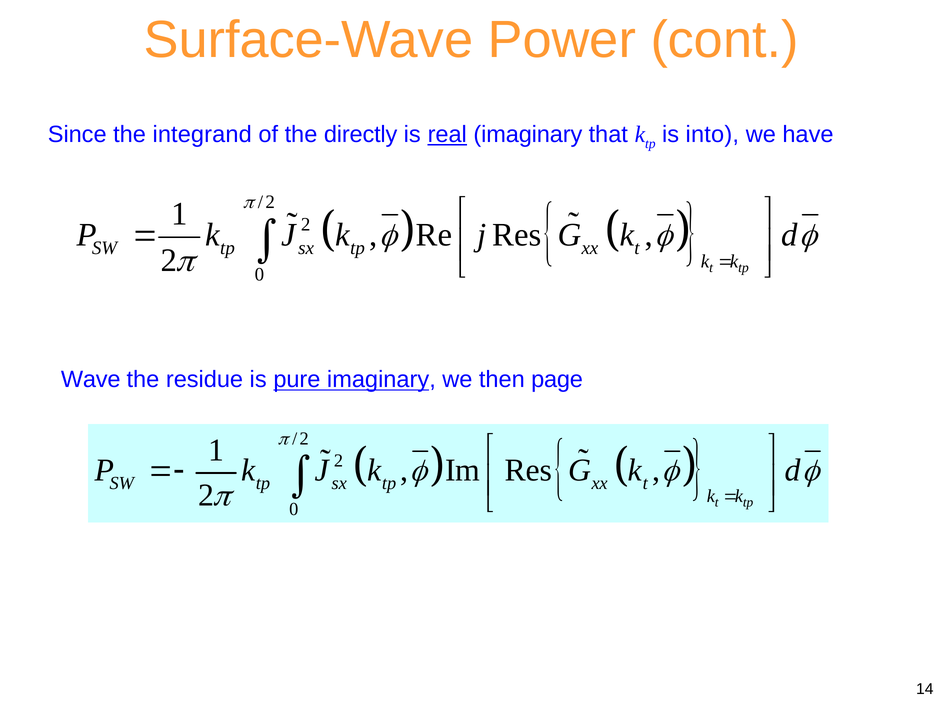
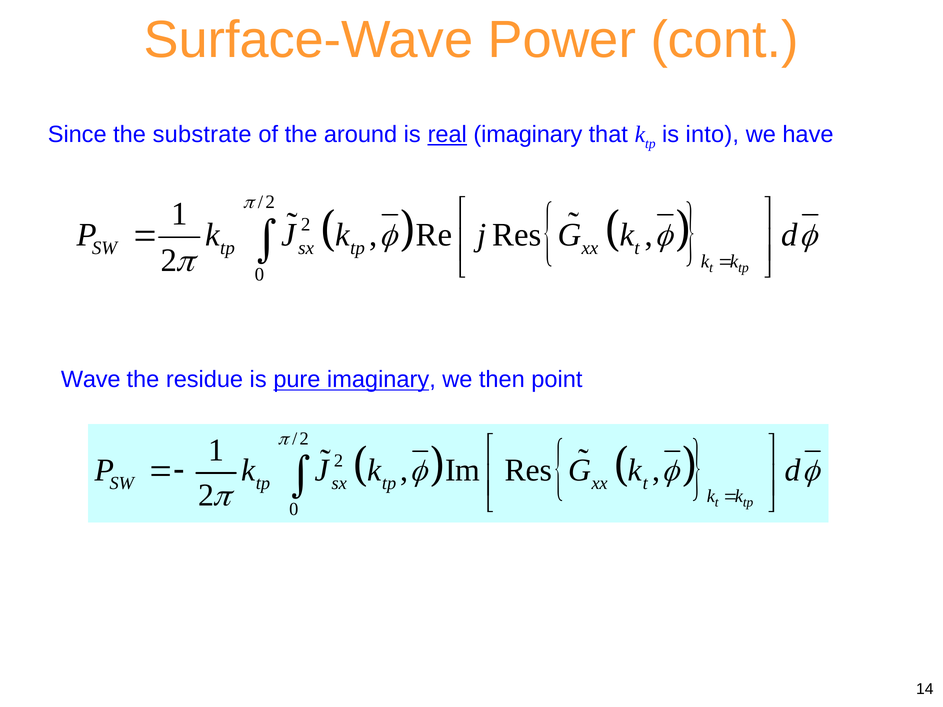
integrand: integrand -> substrate (202, 134)
directly: directly -> around (361, 134)
page: page -> point (557, 380)
